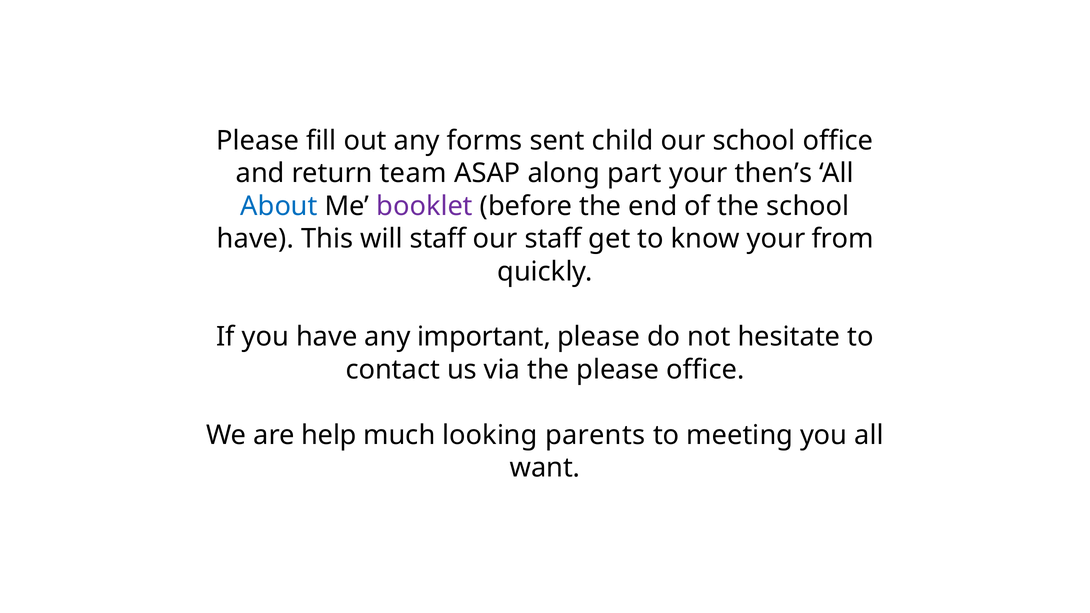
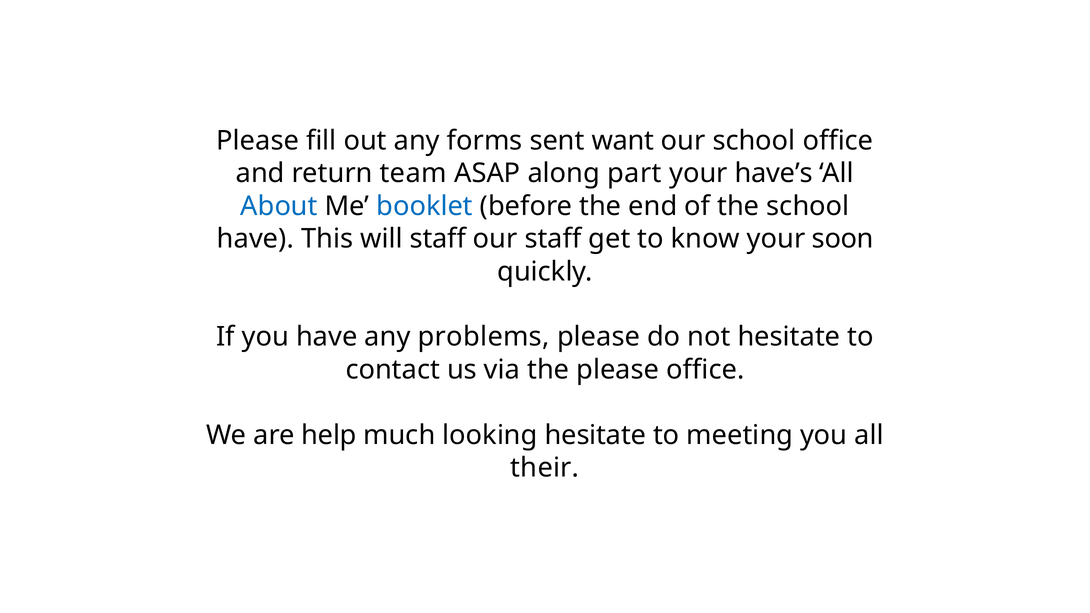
child: child -> want (623, 141)
then’s: then’s -> have’s (774, 174)
booklet colour: purple -> blue (425, 206)
from: from -> soon (843, 239)
important: important -> problems (484, 337)
looking parents: parents -> hesitate (595, 435)
want: want -> their (545, 468)
